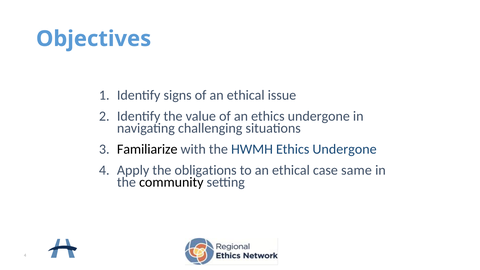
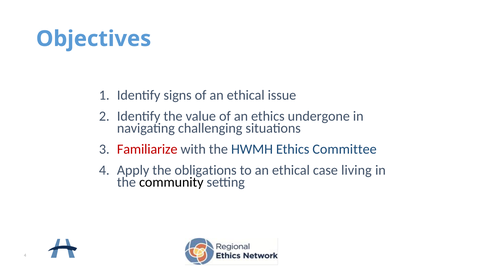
Familiarize colour: black -> red (147, 149)
HWMH Ethics Undergone: Undergone -> Committee (345, 149)
same: same -> living (356, 170)
